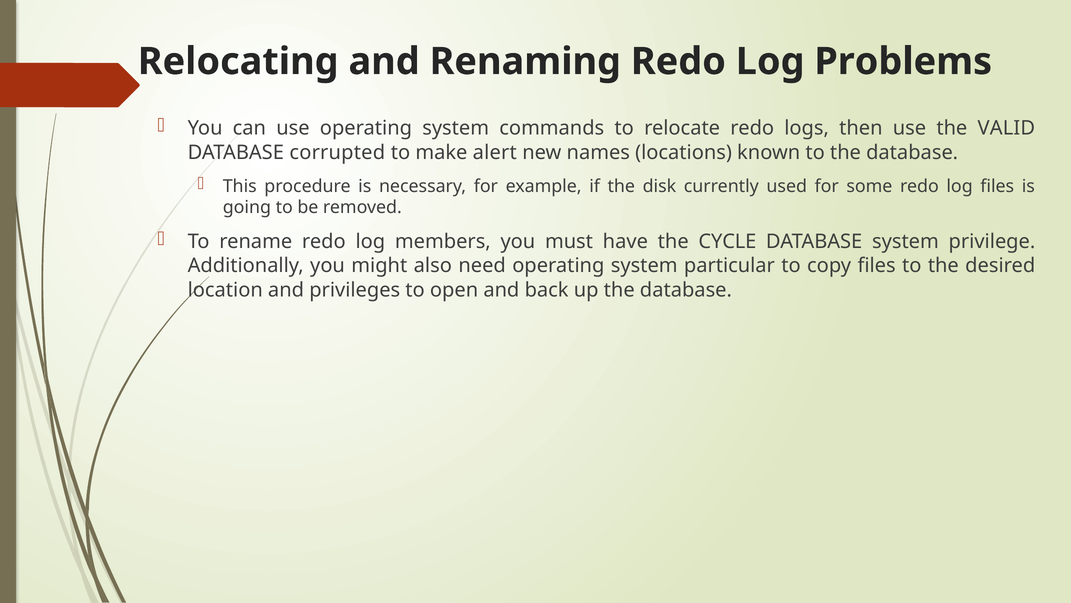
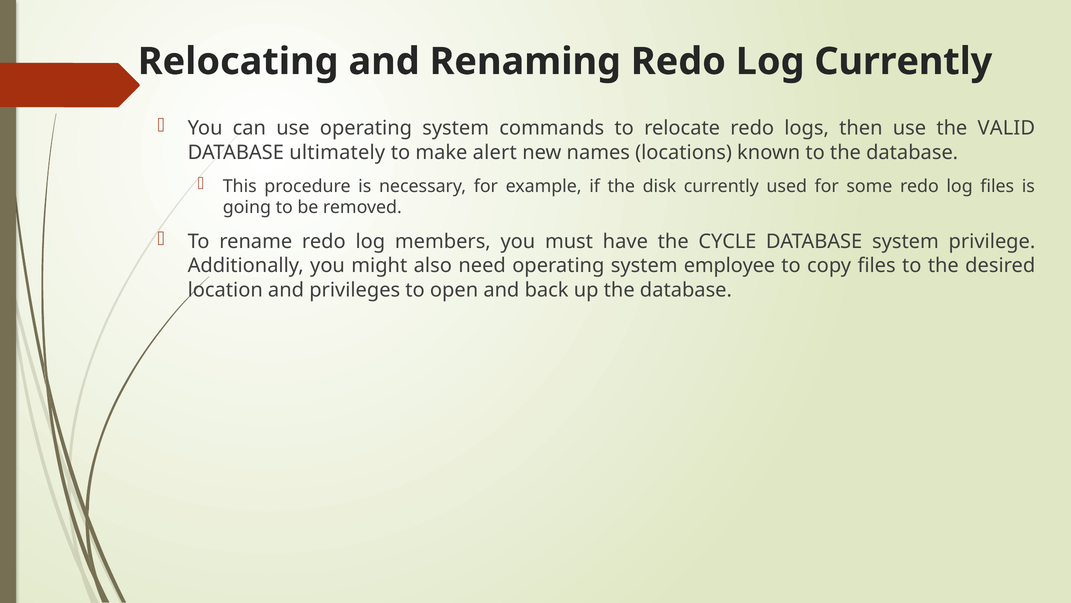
Log Problems: Problems -> Currently (903, 61)
corrupted: corrupted -> ultimately (337, 152)
particular: particular -> employee (730, 266)
